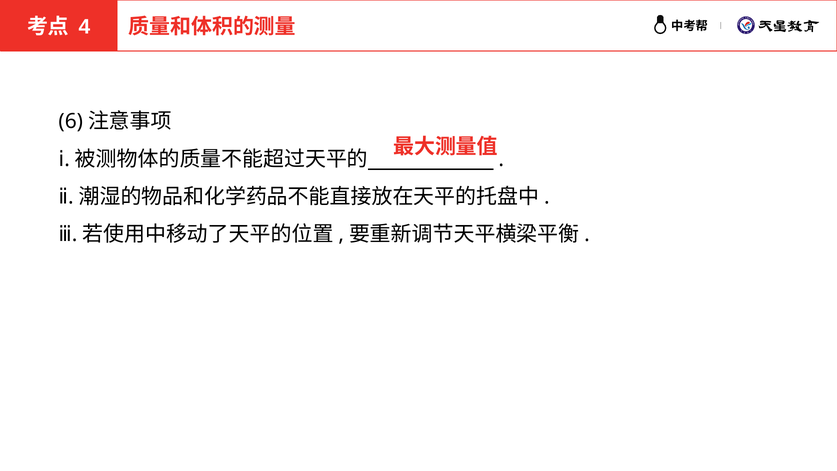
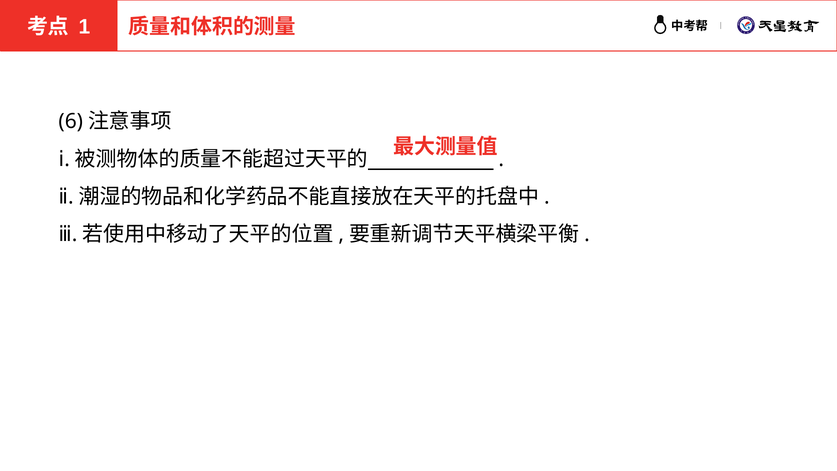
4: 4 -> 1 (84, 27)
